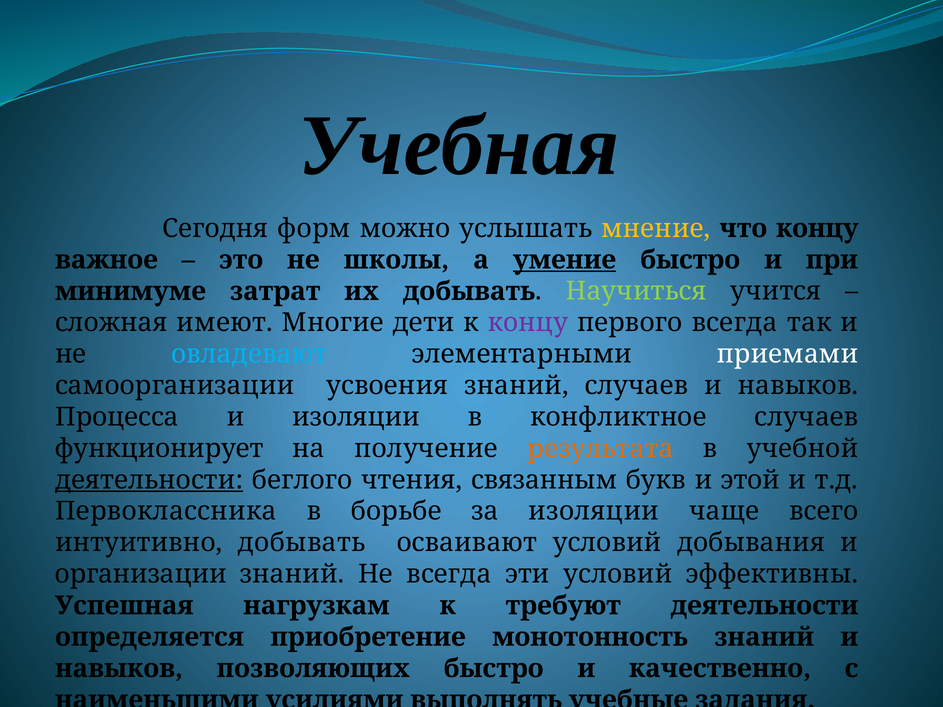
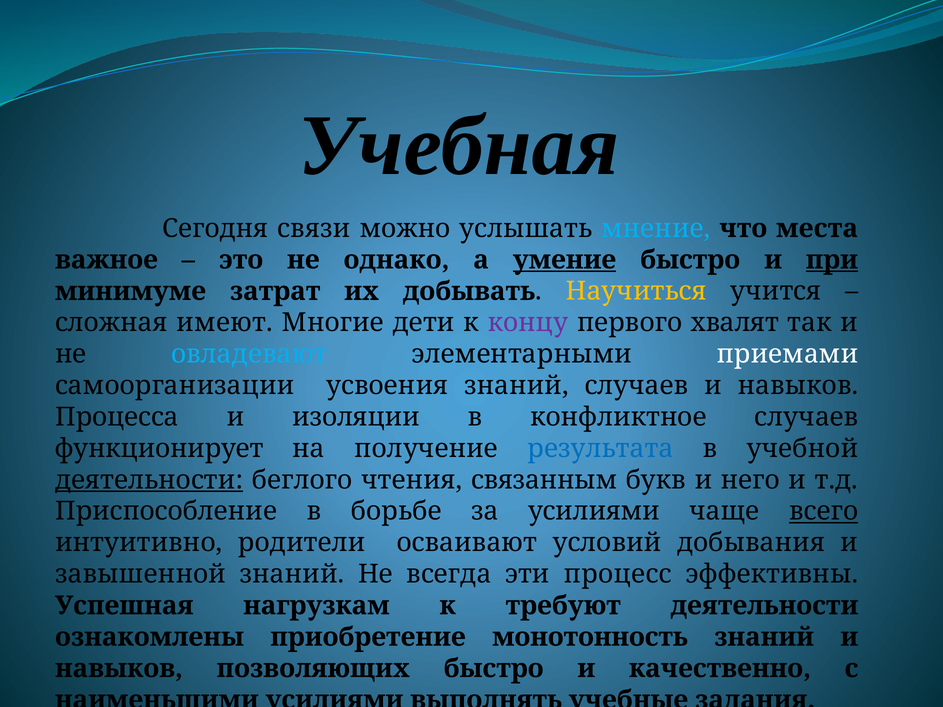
форм: форм -> связи (314, 228)
мнение colour: yellow -> light blue (656, 228)
что концу: концу -> места (817, 228)
школы: школы -> однако (396, 260)
при underline: none -> present (832, 260)
Научиться colour: light green -> yellow (636, 291)
первого всегда: всегда -> хвалят (735, 323)
результата colour: orange -> blue (600, 449)
этой: этой -> него (750, 480)
Первоклассника: Первоклассника -> Приспособление (166, 511)
за изоляции: изоляции -> усилиями (594, 511)
всего underline: none -> present (824, 511)
интуитивно добывать: добывать -> родители (302, 543)
организации: организации -> завышенной (141, 574)
эти условий: условий -> процесс (618, 574)
определяется: определяется -> ознакомлены (149, 637)
